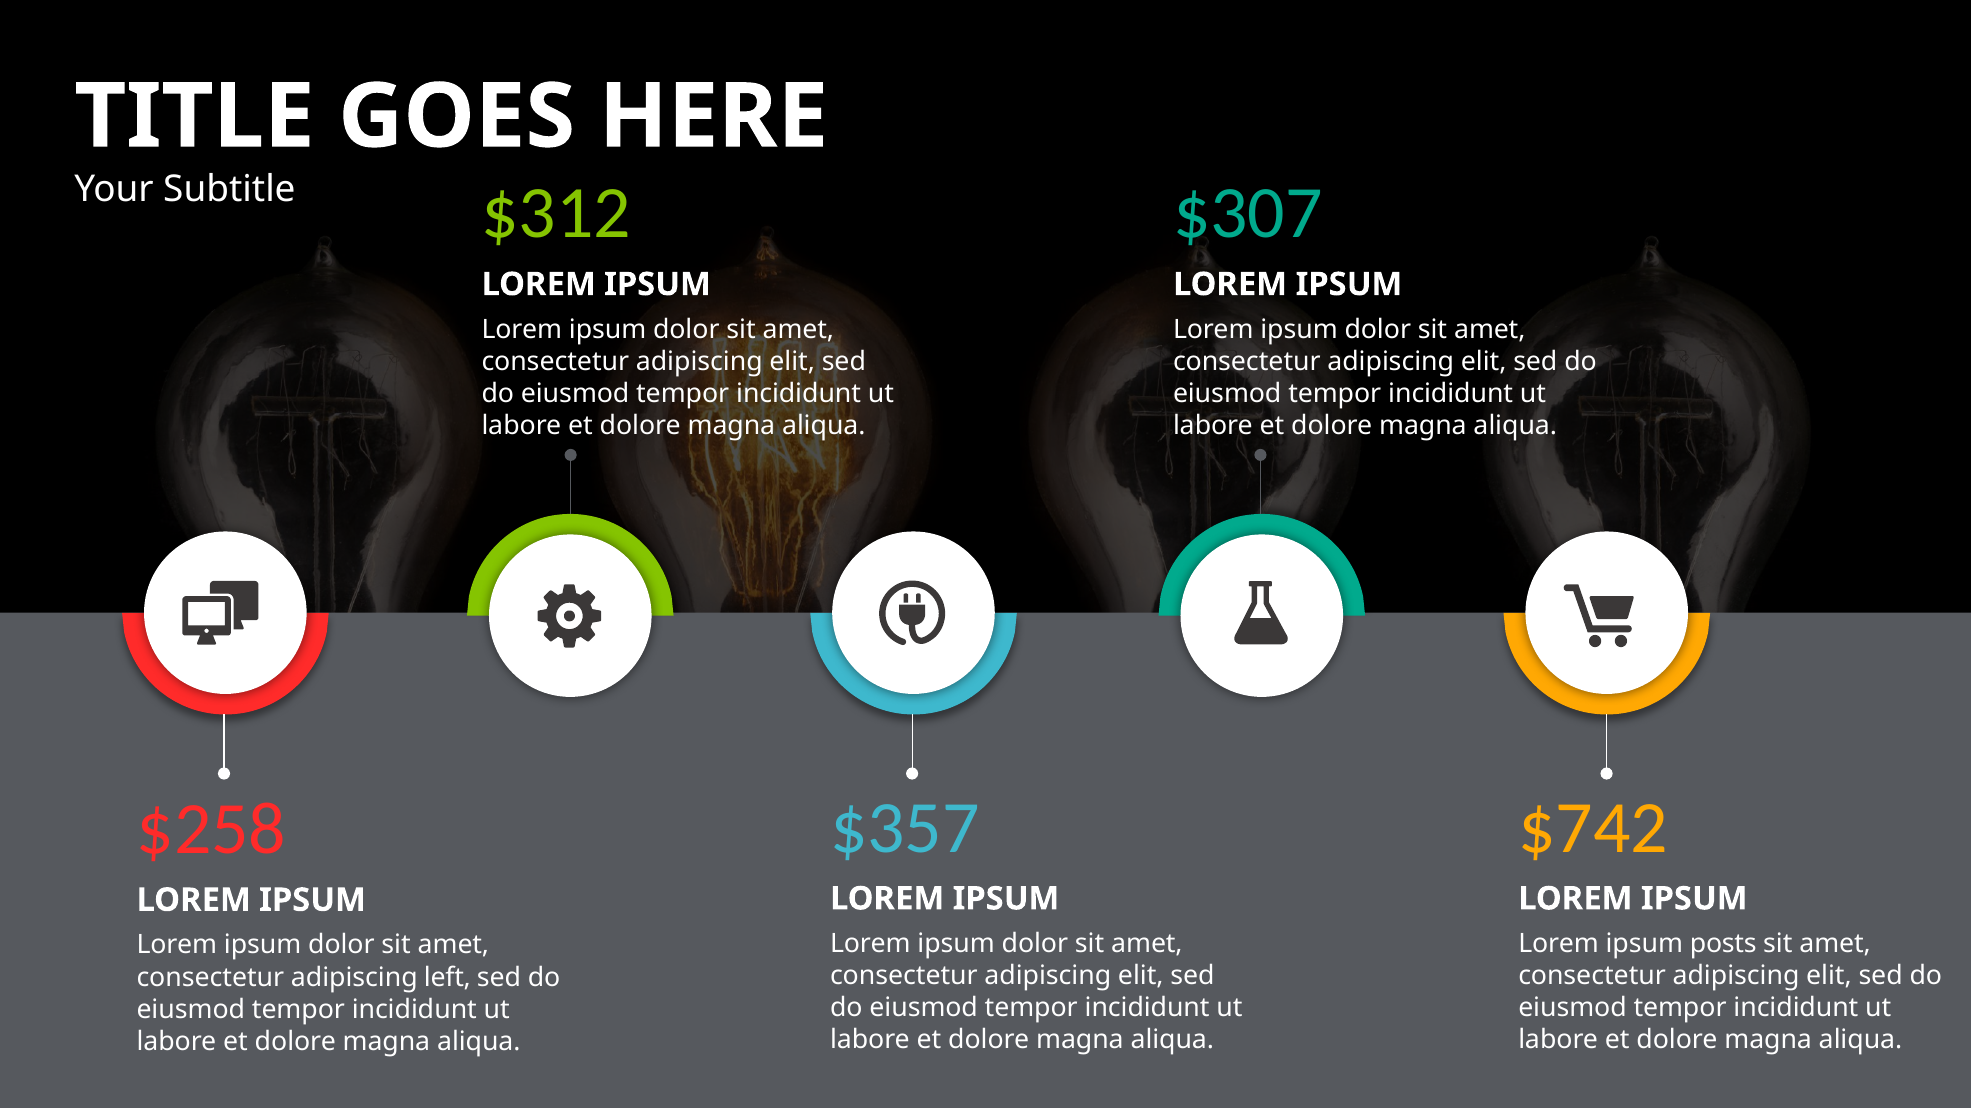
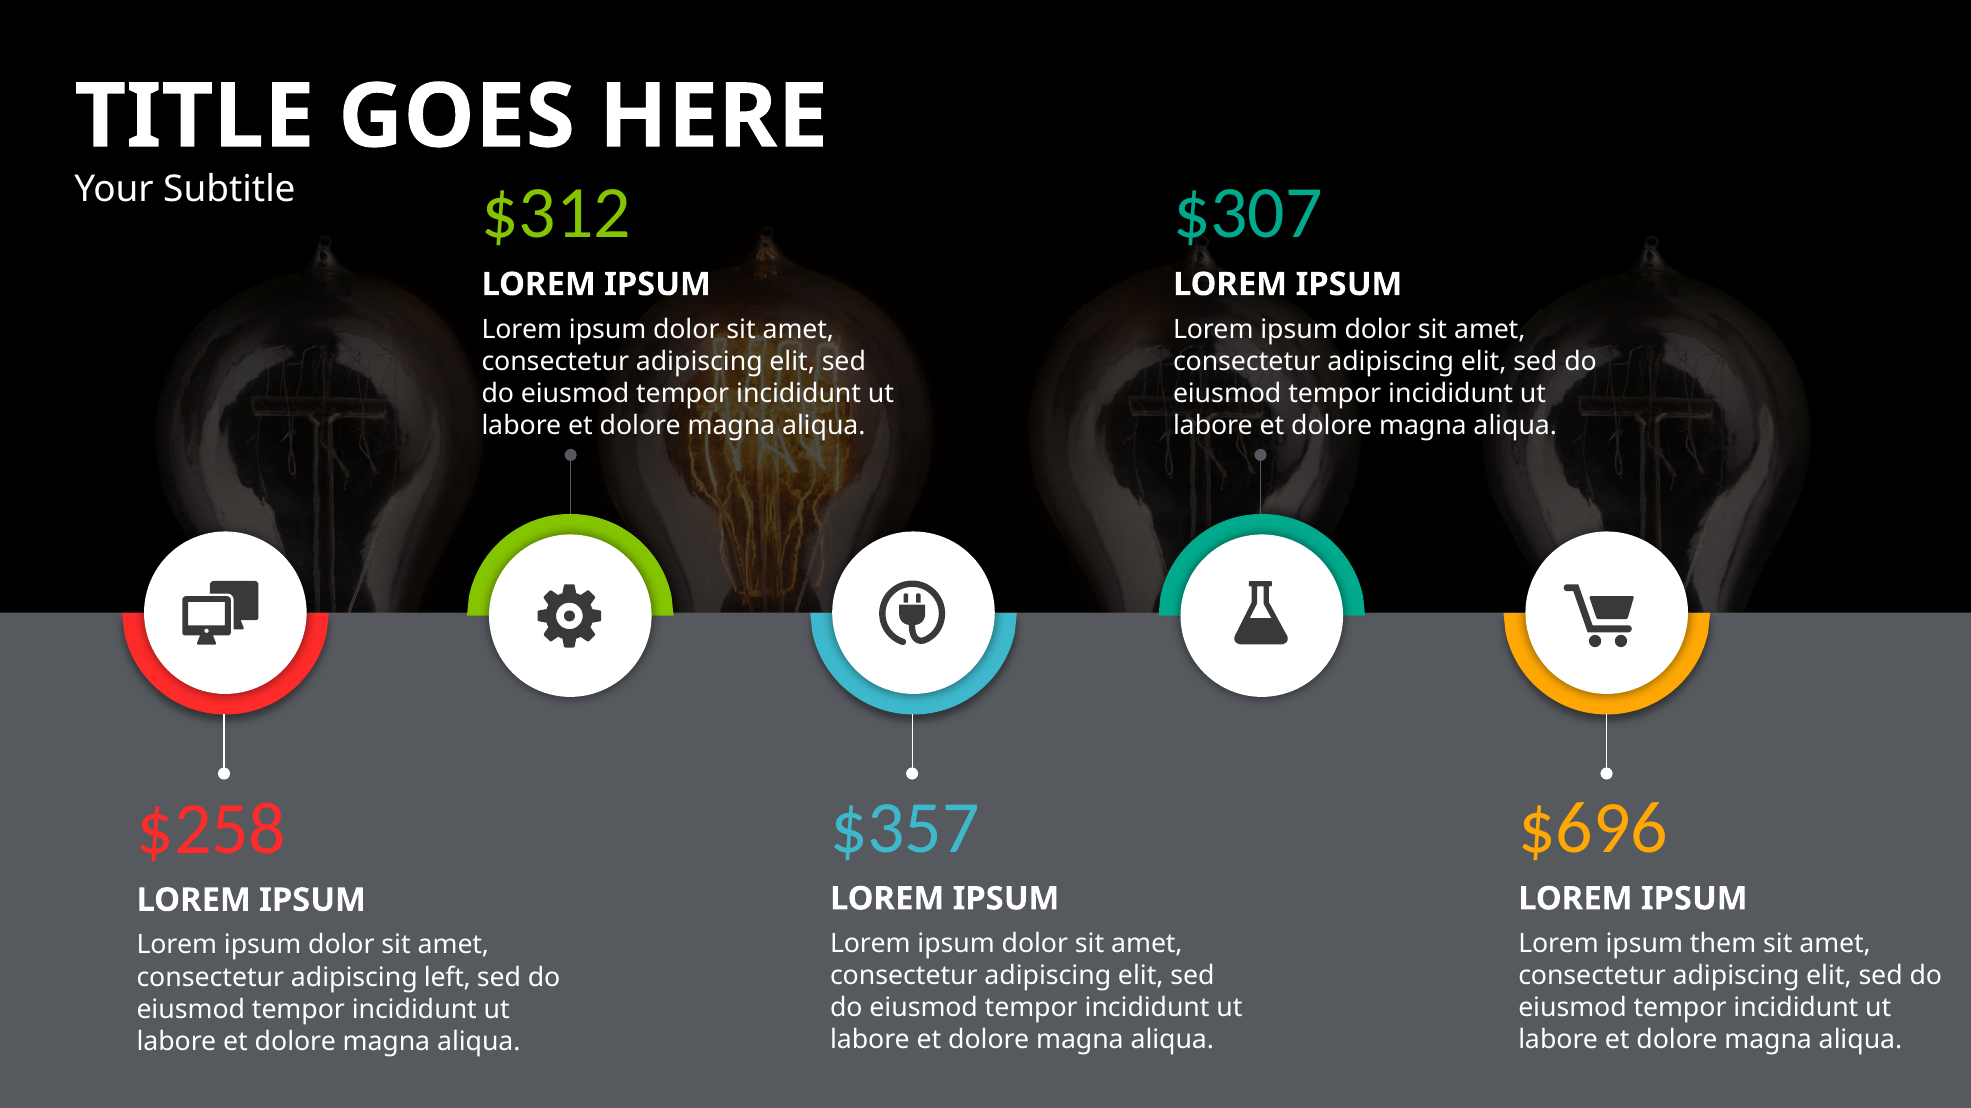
$742: $742 -> $696 (1593, 828)
posts: posts -> them (1723, 944)
